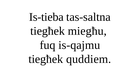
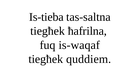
miegħu: miegħu -> ħafrilna (87, 31)
is-qajmu: is-qajmu -> is-waqaf (79, 45)
